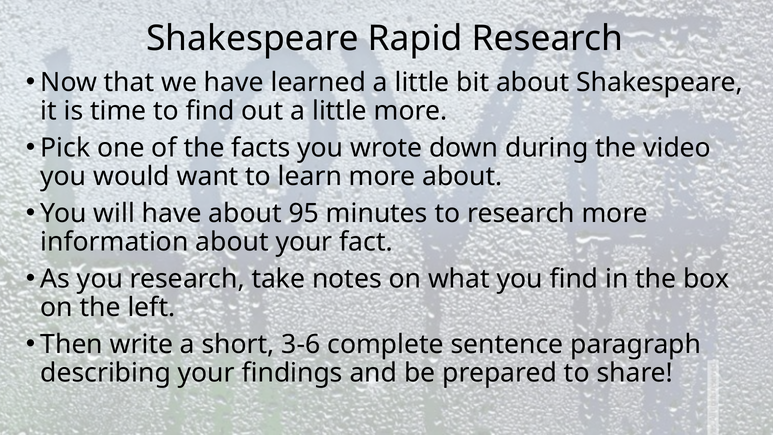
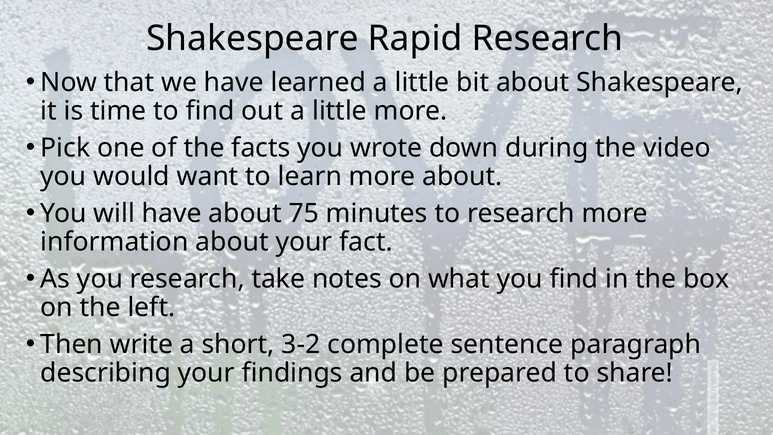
95: 95 -> 75 (304, 213)
3-6: 3-6 -> 3-2 (301, 344)
